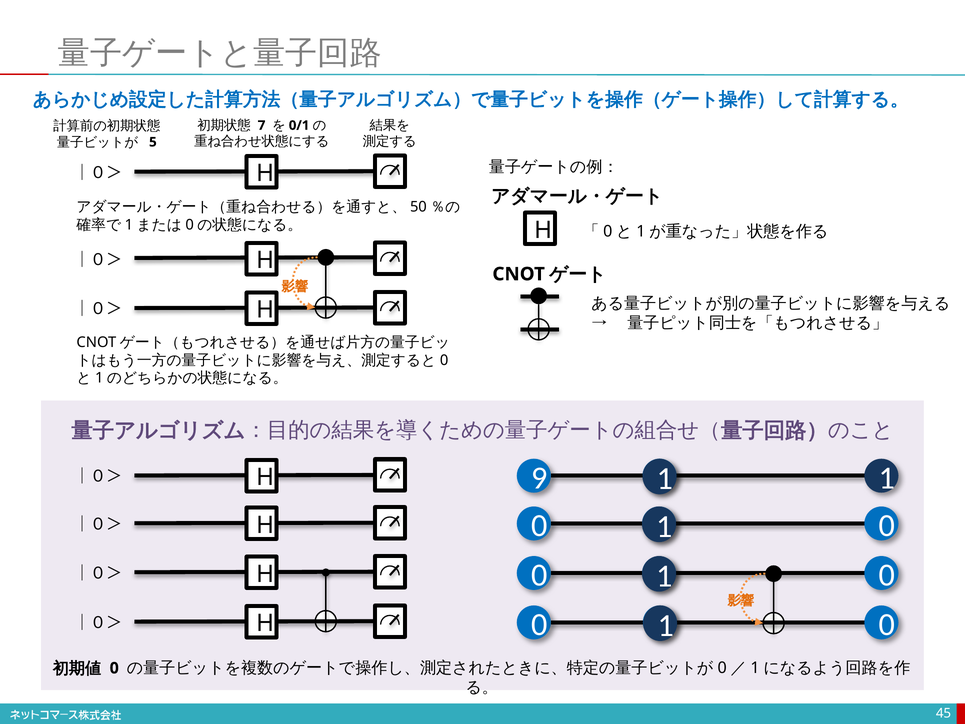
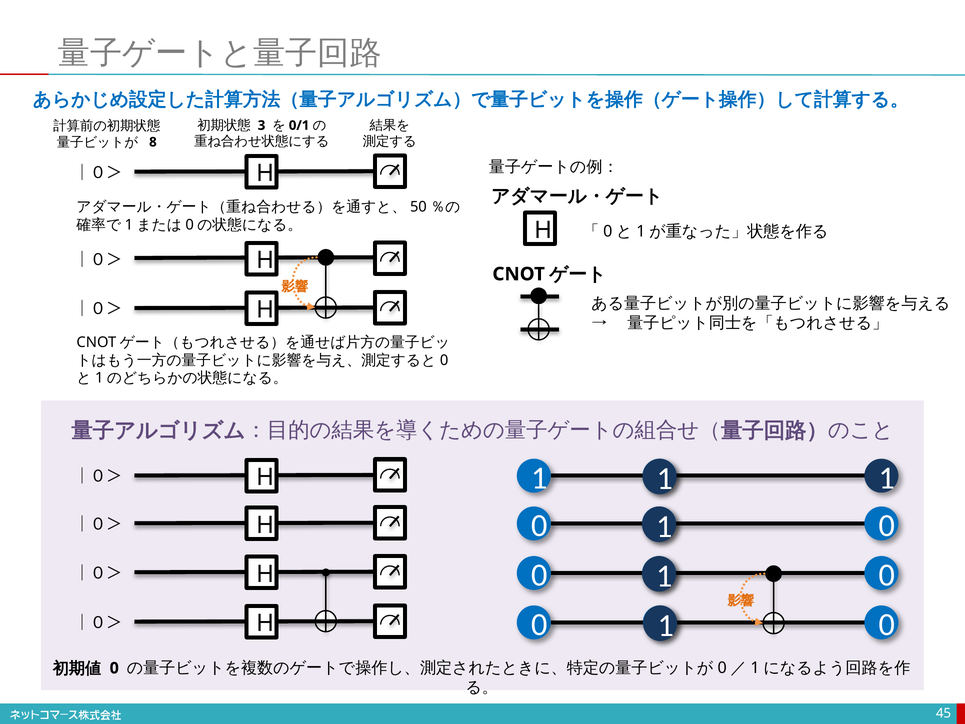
7: 7 -> 3 (262, 125)
5: 5 -> 8 (153, 142)
H 9: 9 -> 1 (539, 478)
